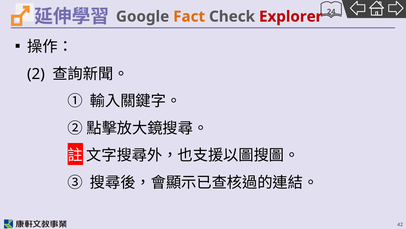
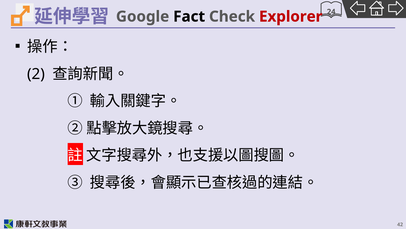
Fact colour: orange -> black (189, 17)
